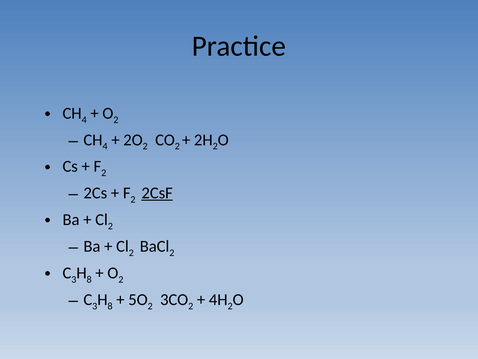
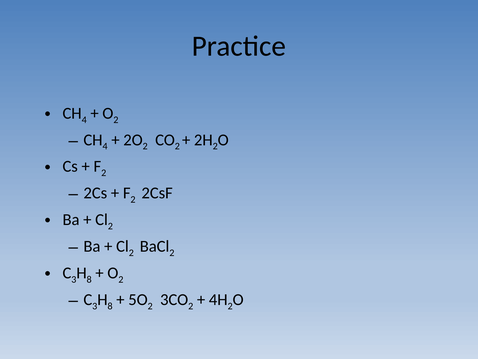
2CsF underline: present -> none (157, 193)
